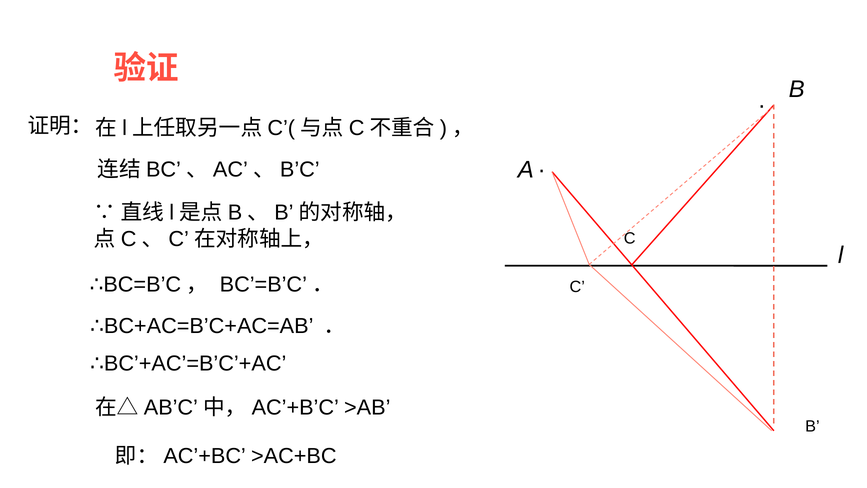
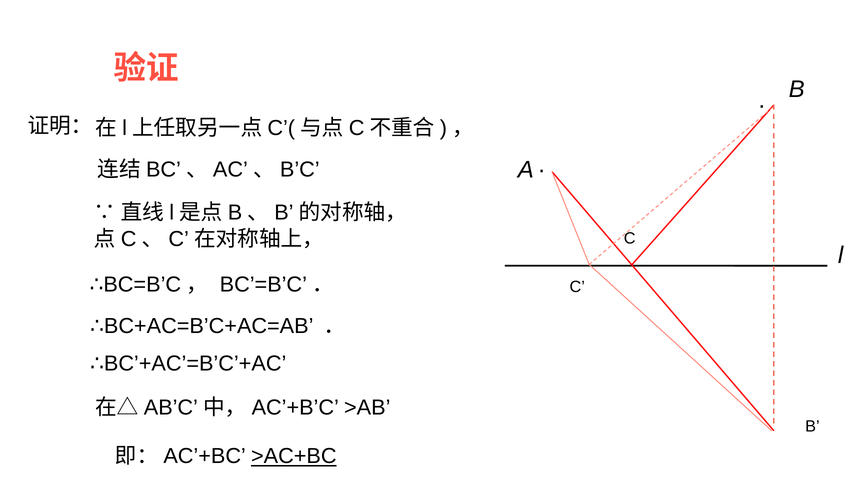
>AC+BC underline: none -> present (294, 456)
